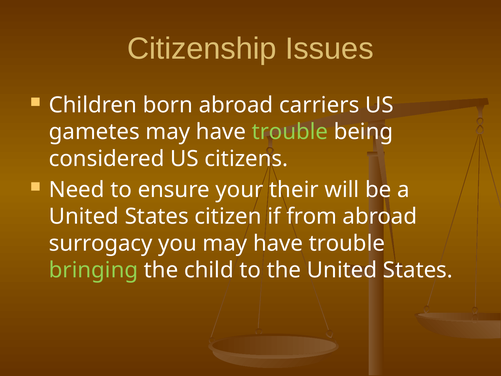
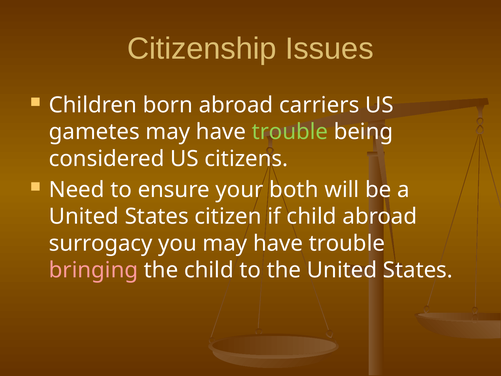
their: their -> both (294, 190)
if from: from -> child (312, 216)
bringing colour: light green -> pink (94, 270)
